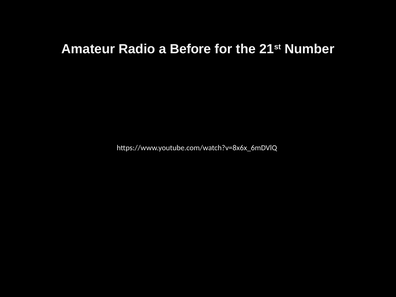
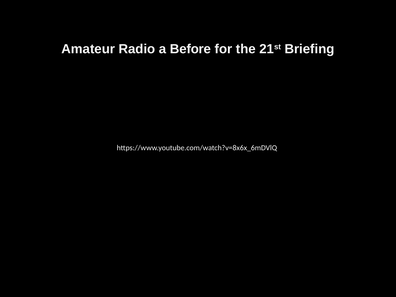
Number: Number -> Briefing (309, 49)
